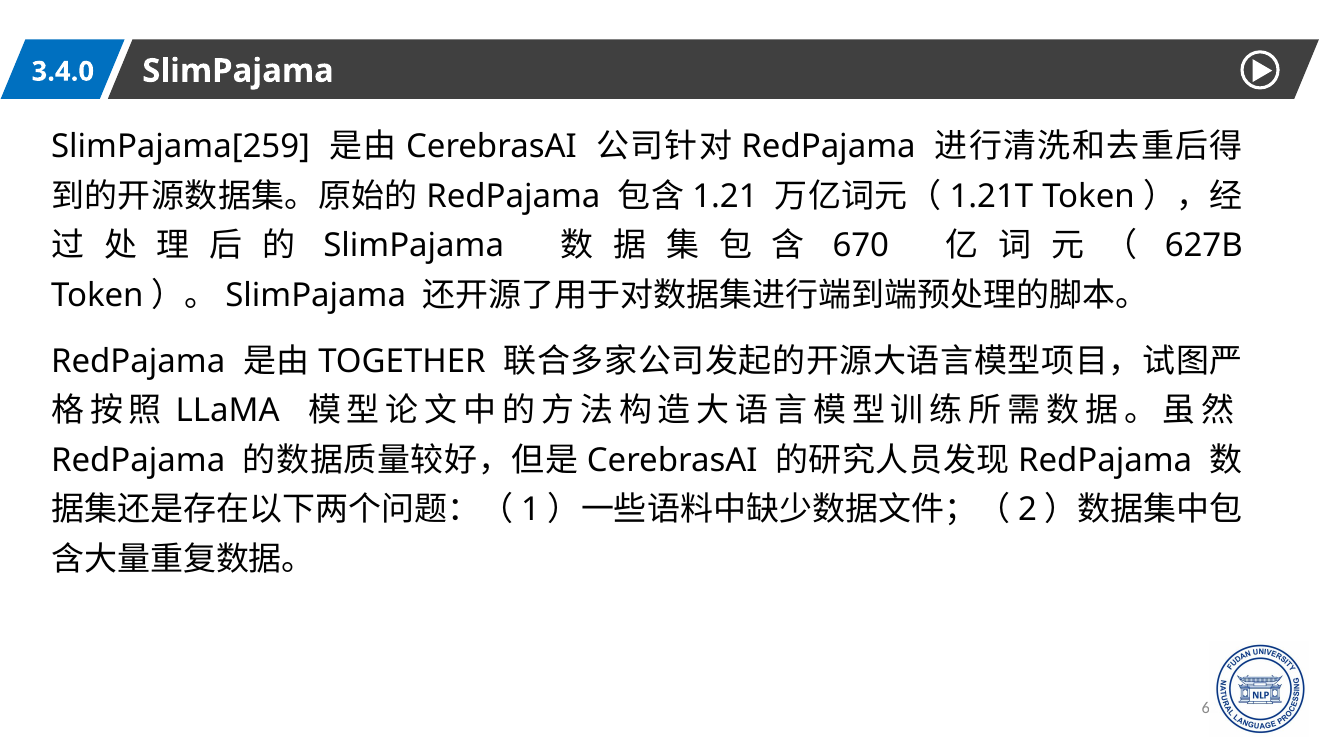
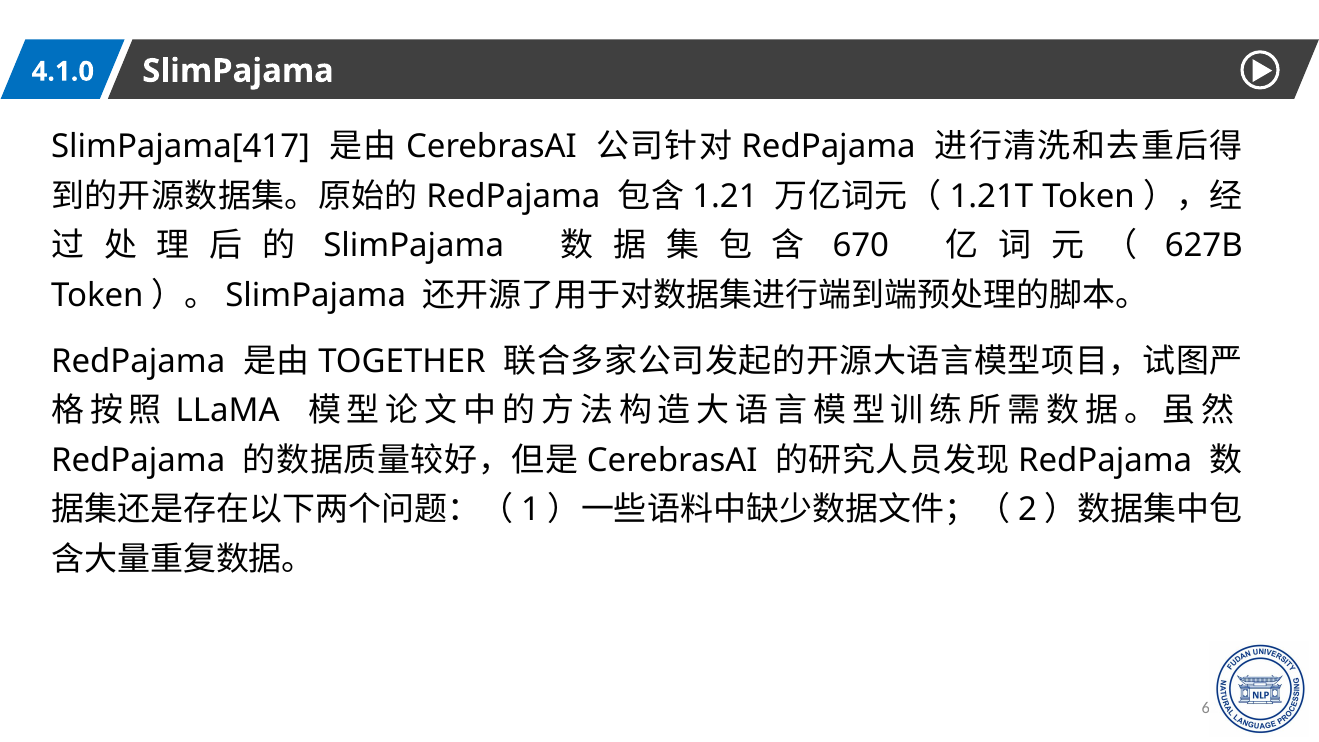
3.4.0: 3.4.0 -> 4.1.0 (63, 72)
SlimPajama[259: SlimPajama[259 -> SlimPajama[417 (181, 147)
